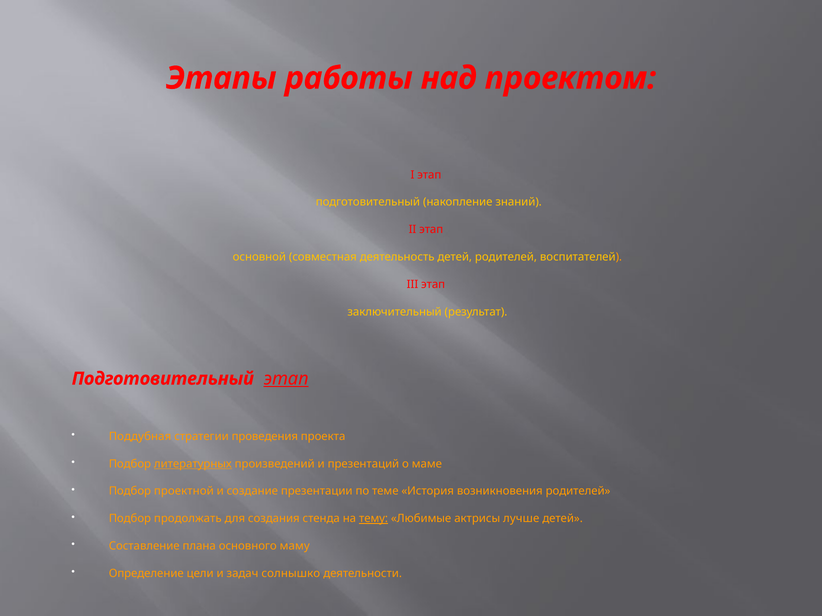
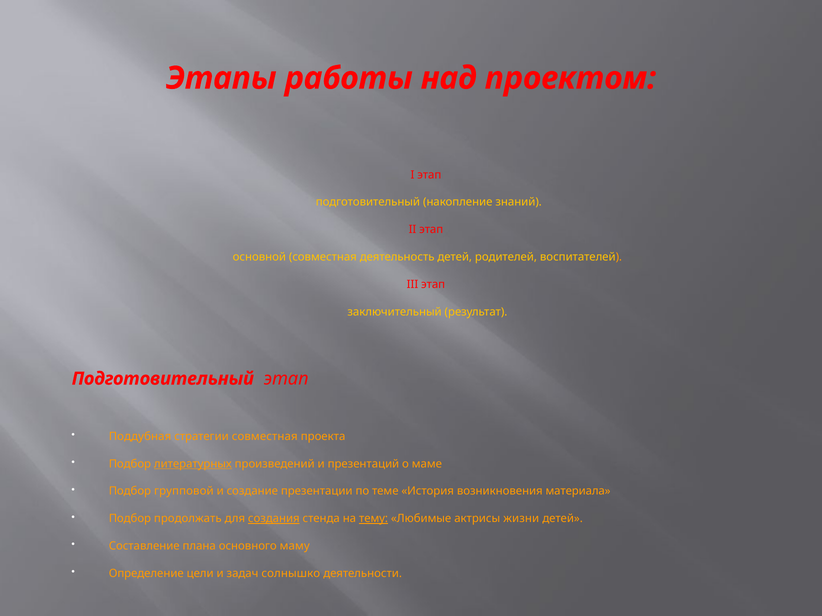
этап underline: present -> none (286, 379)
стратегии проведения: проведения -> совместная (265, 437)
проектной: проектной -> групповой (184, 492)
возникновения родителей: родителей -> материала (578, 492)
создания underline: none -> present (274, 519)
лучше: лучше -> жизни (521, 519)
